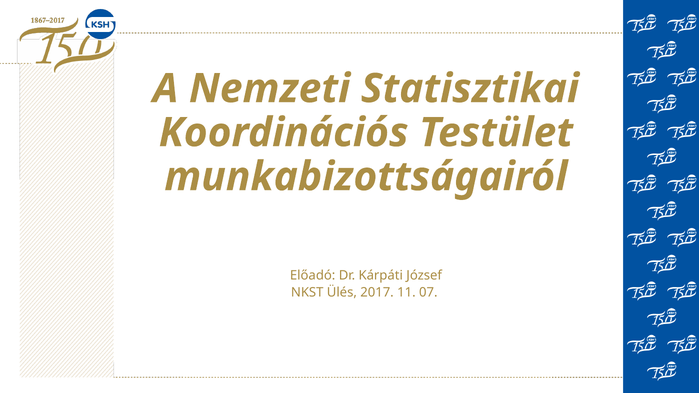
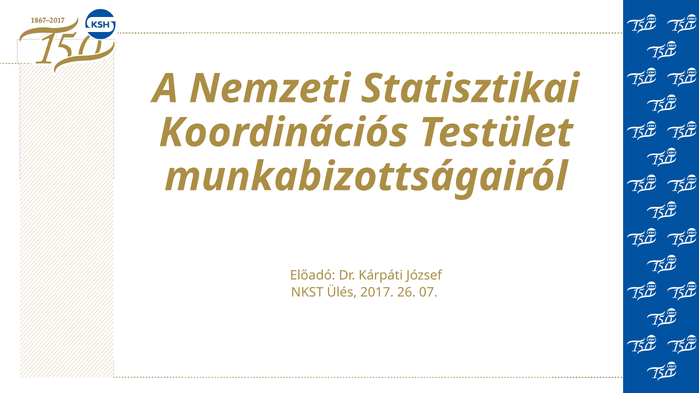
11: 11 -> 26 (406, 292)
